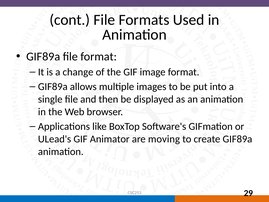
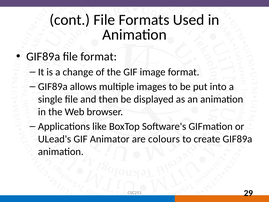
moving: moving -> colours (164, 139)
